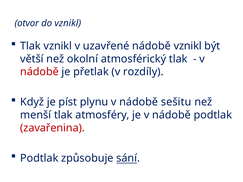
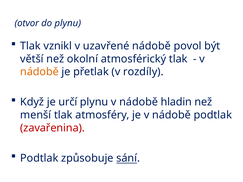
do vznikl: vznikl -> plynu (68, 23)
nádobě vznikl: vznikl -> povol (188, 46)
nádobě colour: red -> orange (39, 72)
píst: píst -> určí (68, 102)
sešitu: sešitu -> hladin (176, 102)
